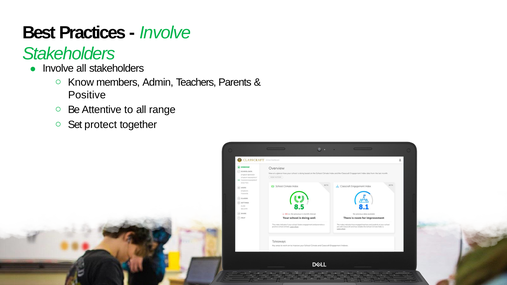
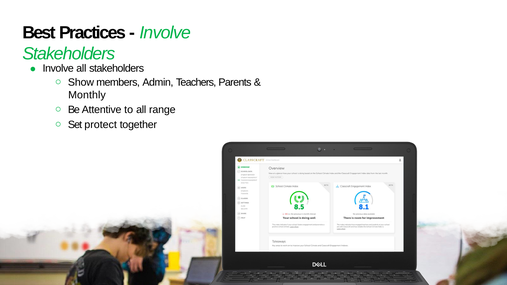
Know: Know -> Show (81, 83)
Positive: Positive -> Monthly (87, 95)
